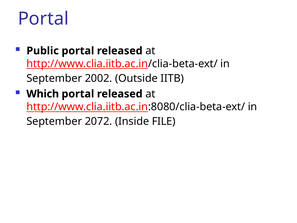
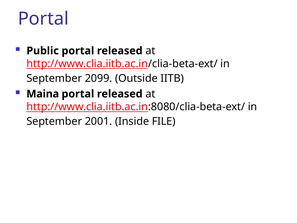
2002: 2002 -> 2099 (99, 78)
Which: Which -> Maina (43, 94)
2072: 2072 -> 2001 (99, 121)
